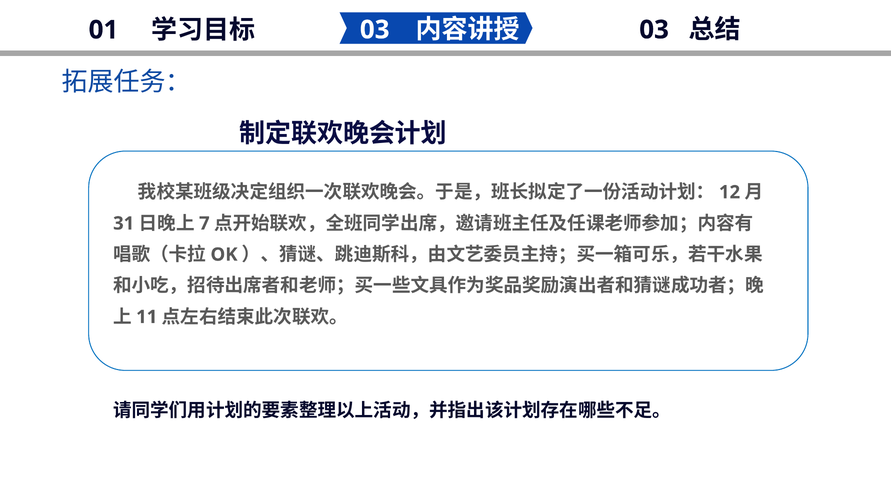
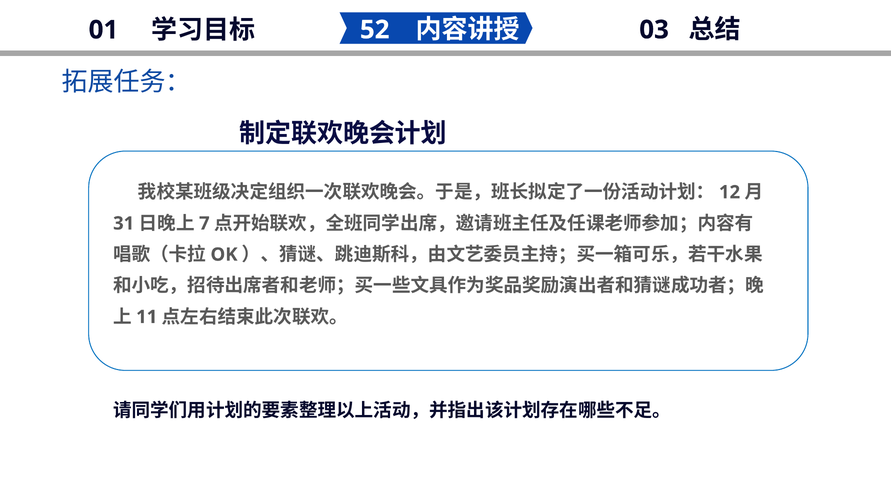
03: 03 -> 52 (375, 30)
